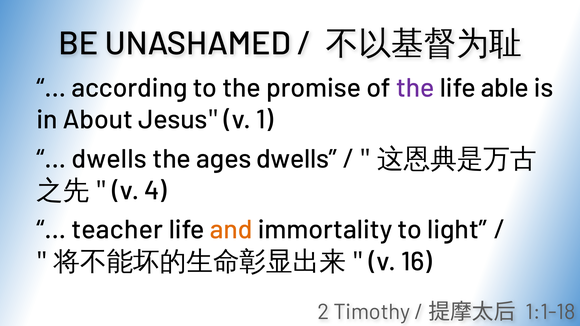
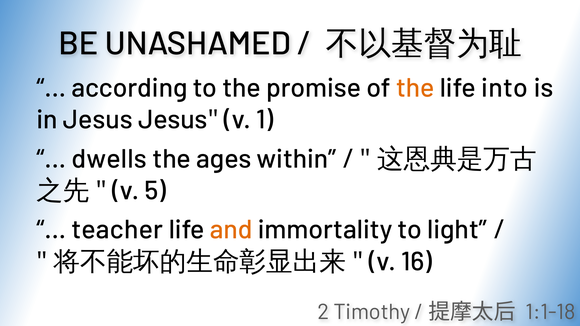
the colour: purple -> orange (415, 88)
able: able -> into (505, 88)
in About: About -> Jesus (98, 120)
ages dwells: dwells -> within (296, 159)
4: 4 -> 5 (155, 191)
